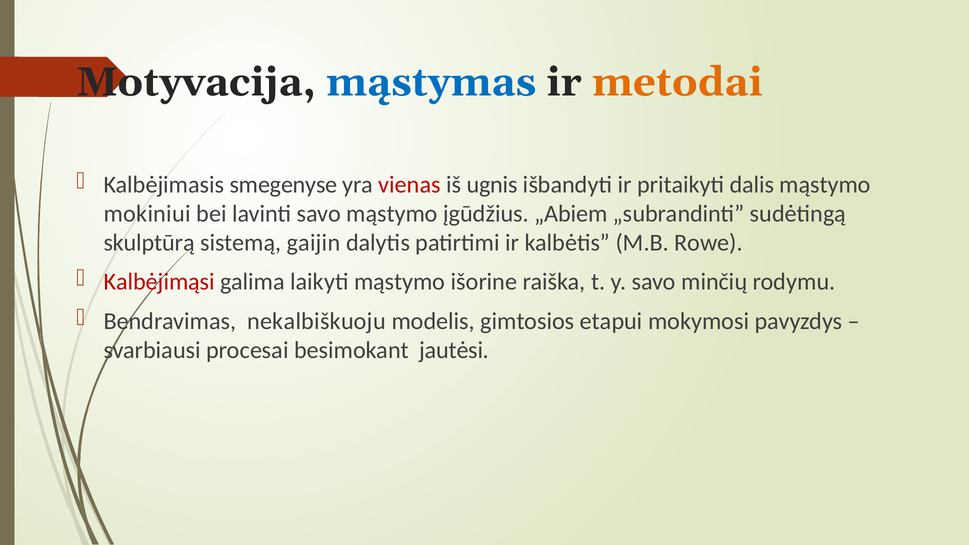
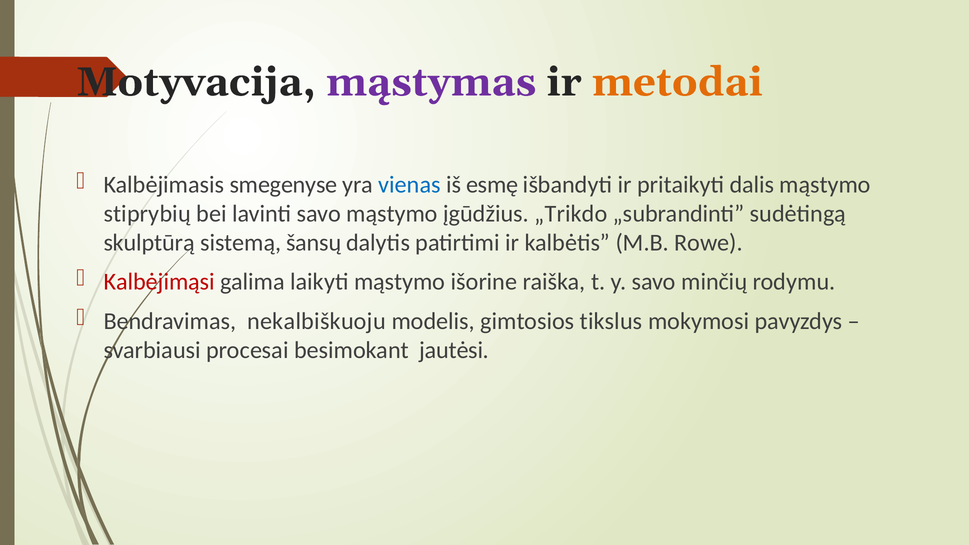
mąstymas colour: blue -> purple (431, 82)
vienas colour: red -> blue (410, 185)
ugnis: ugnis -> esmę (492, 185)
mokiniui: mokiniui -> stiprybių (147, 214)
„Abiem: „Abiem -> „Trikdo (571, 214)
gaijin: gaijin -> šansų (314, 243)
etapui: etapui -> tikslus (611, 321)
